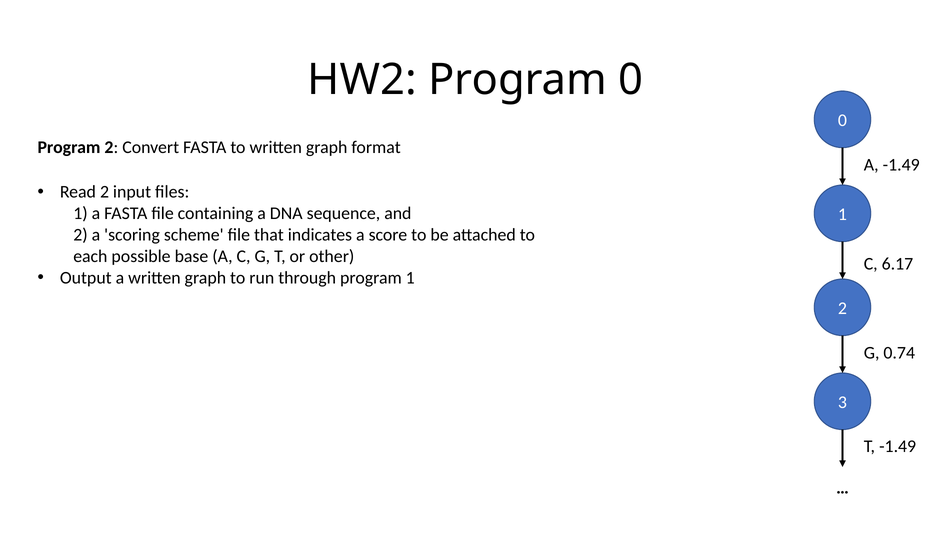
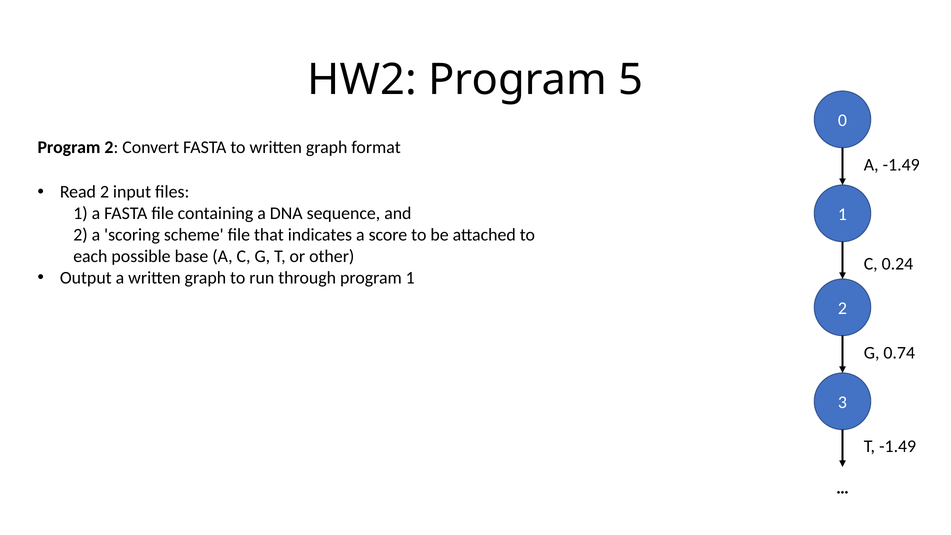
Program 0: 0 -> 5 (631, 80)
6.17: 6.17 -> 0.24 (897, 264)
